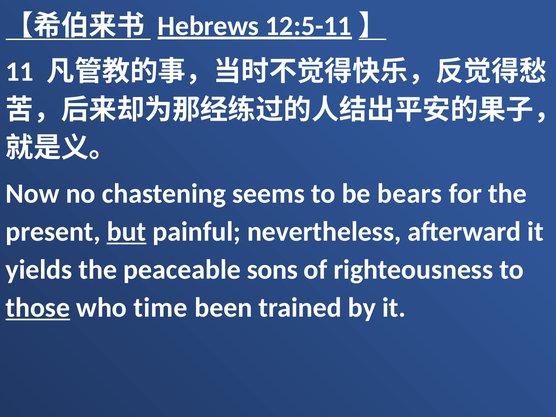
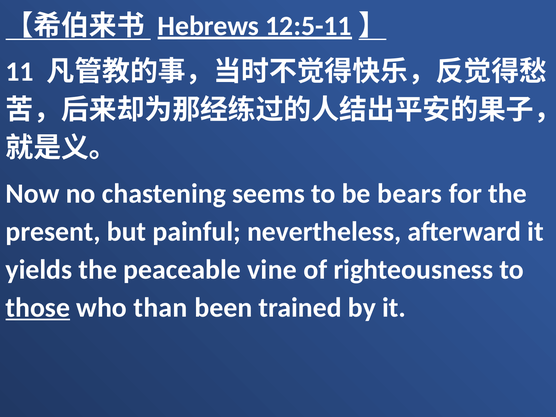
but underline: present -> none (127, 232)
sons: sons -> vine (272, 270)
time: time -> than (161, 308)
